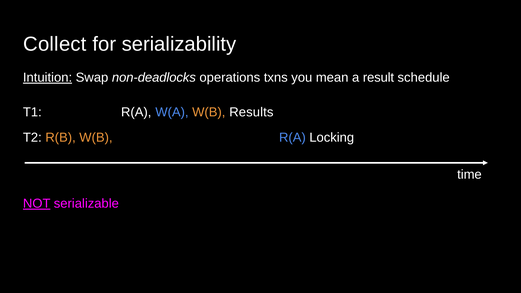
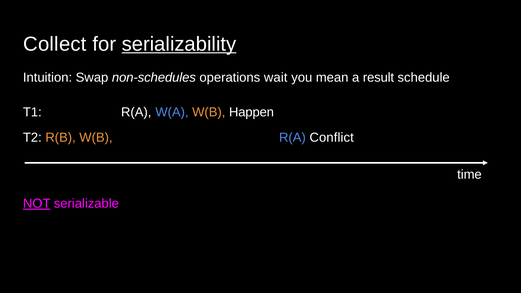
serializability underline: none -> present (179, 44)
Intuition underline: present -> none (48, 78)
non-deadlocks: non-deadlocks -> non-schedules (154, 78)
txns: txns -> wait (276, 78)
Results: Results -> Happen (252, 112)
Locking: Locking -> Conflict (332, 138)
